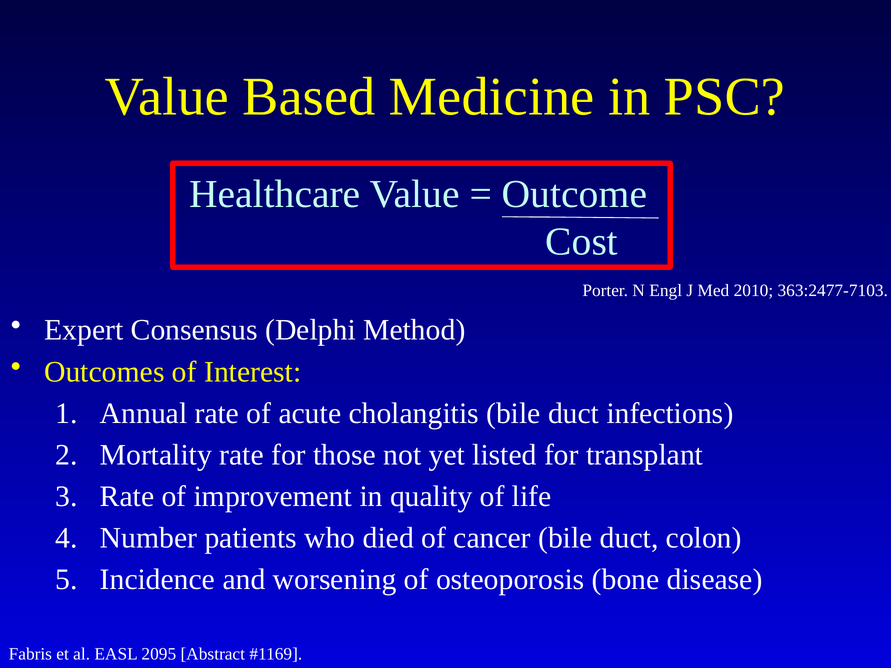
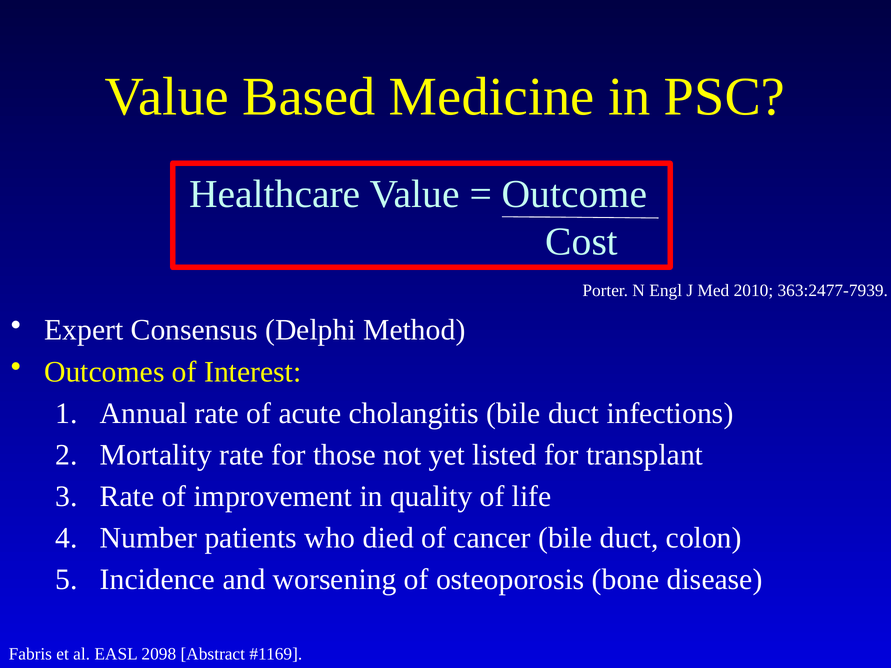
363:2477-7103: 363:2477-7103 -> 363:2477-7939 (833, 291)
2095: 2095 -> 2098 (159, 654)
